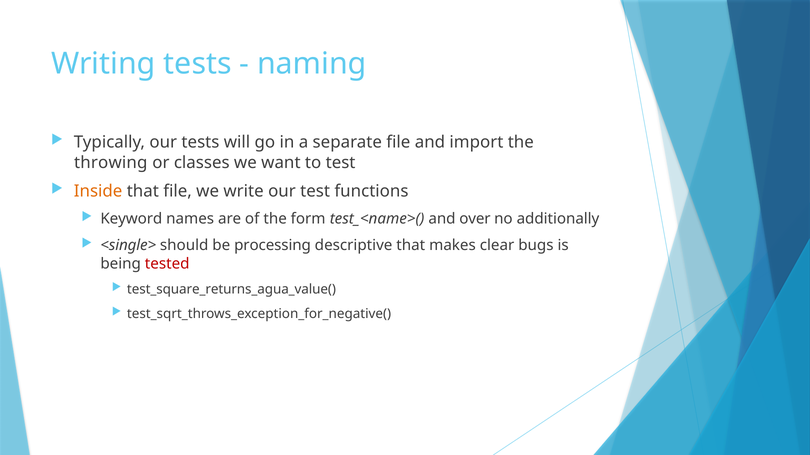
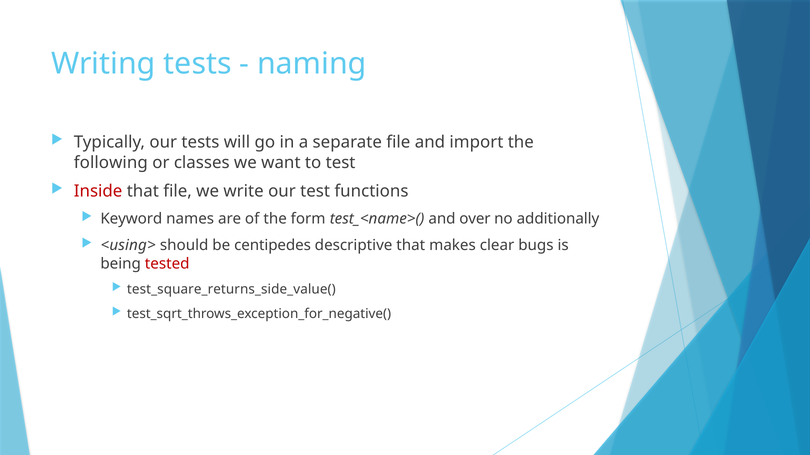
throwing: throwing -> following (111, 163)
Inside colour: orange -> red (98, 192)
<single>: <single> -> <using> (128, 246)
processing: processing -> centipedes (273, 246)
test_square_returns_agua_value(: test_square_returns_agua_value( -> test_square_returns_side_value( (231, 290)
